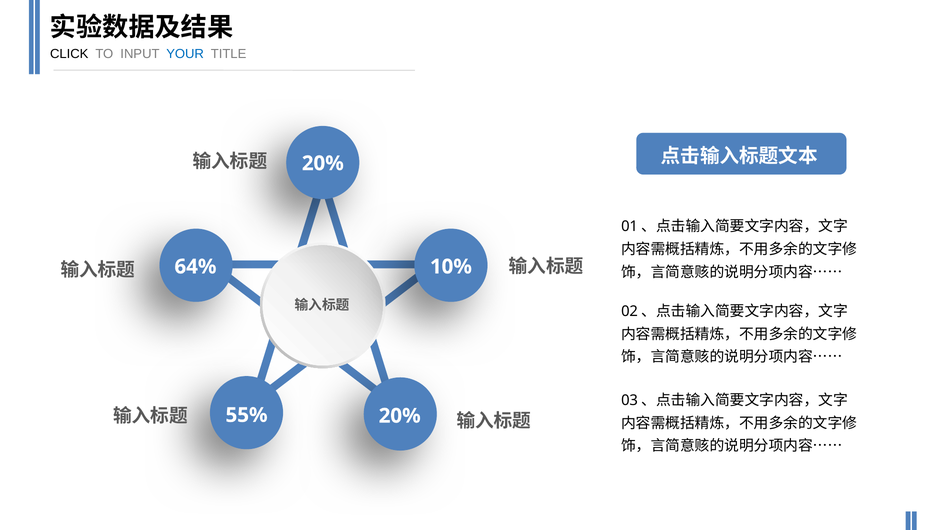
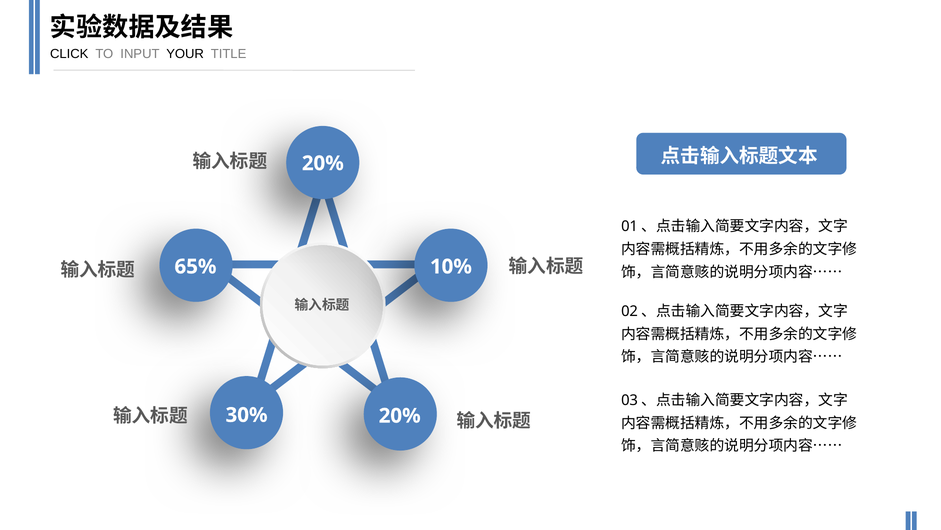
YOUR colour: blue -> black (185, 54)
64%: 64% -> 65% (195, 266)
55%: 55% -> 30% (247, 415)
